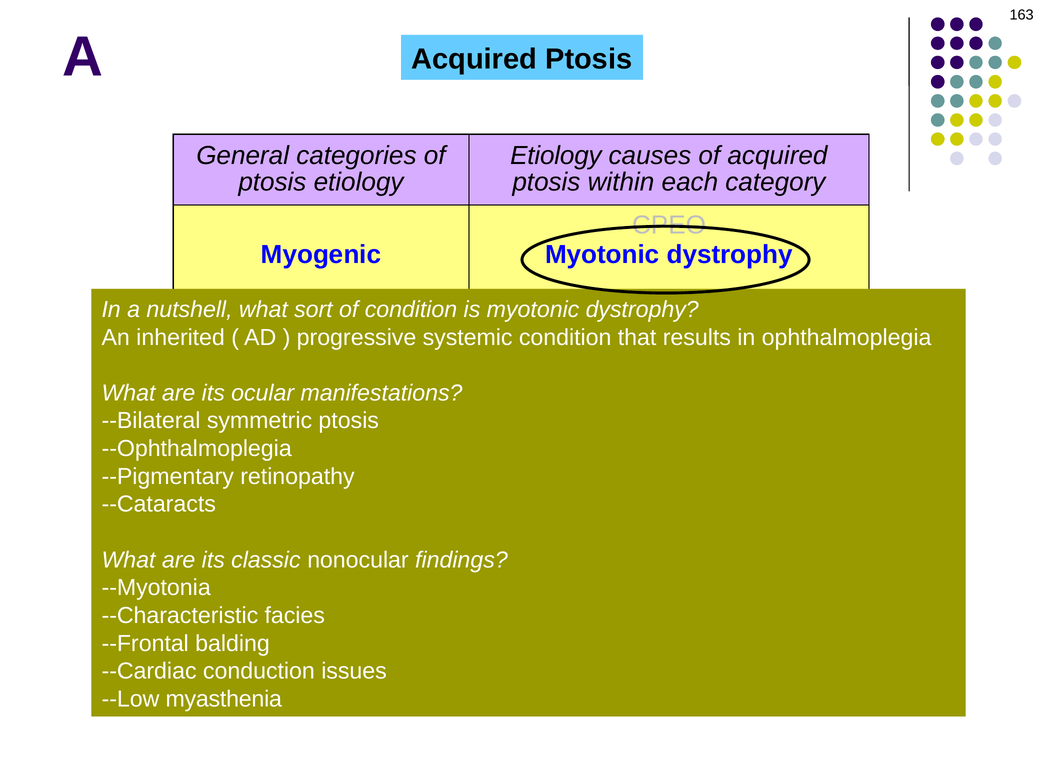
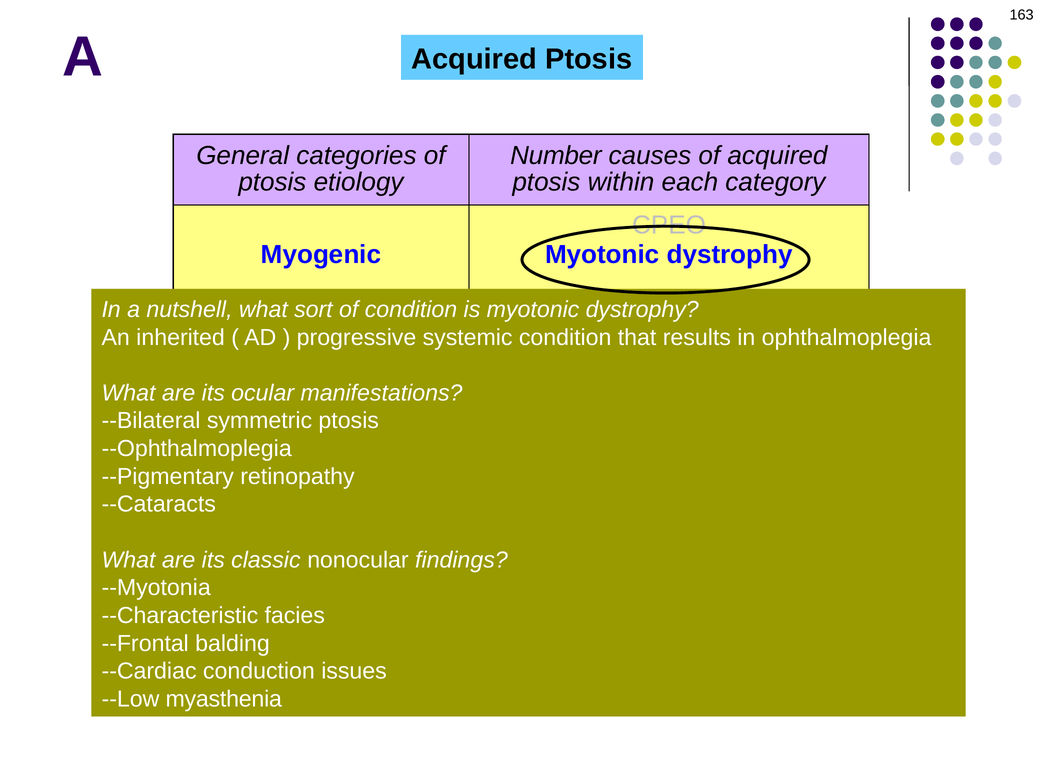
Etiology: Etiology -> Number (556, 156)
